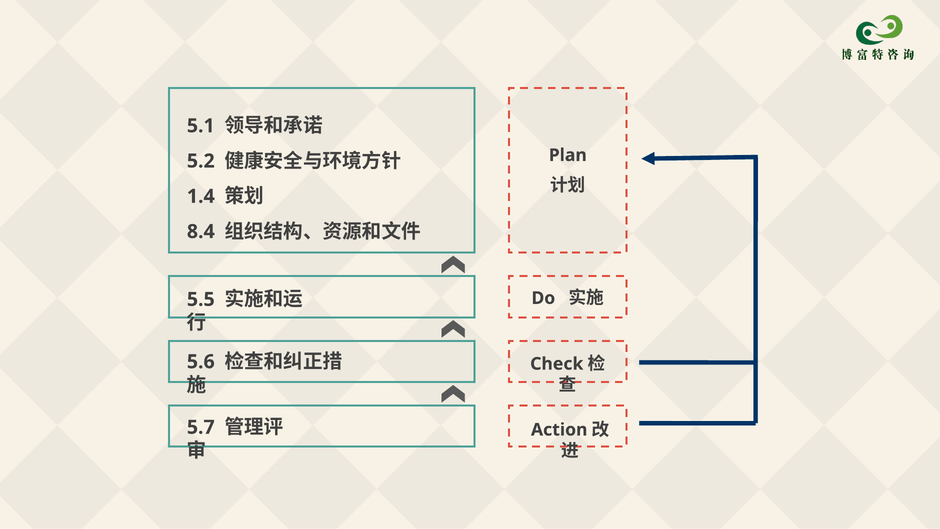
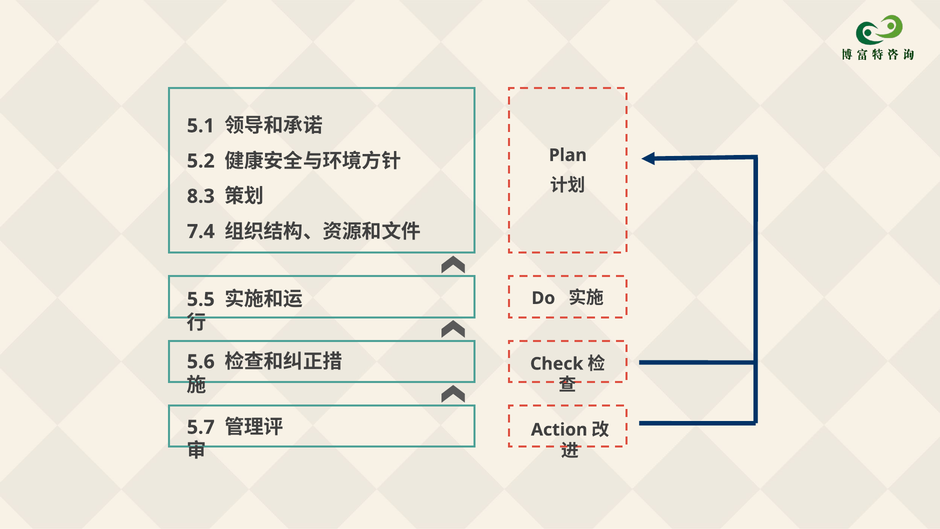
1.4: 1.4 -> 8.3 (201, 196)
8.4: 8.4 -> 7.4 (201, 231)
